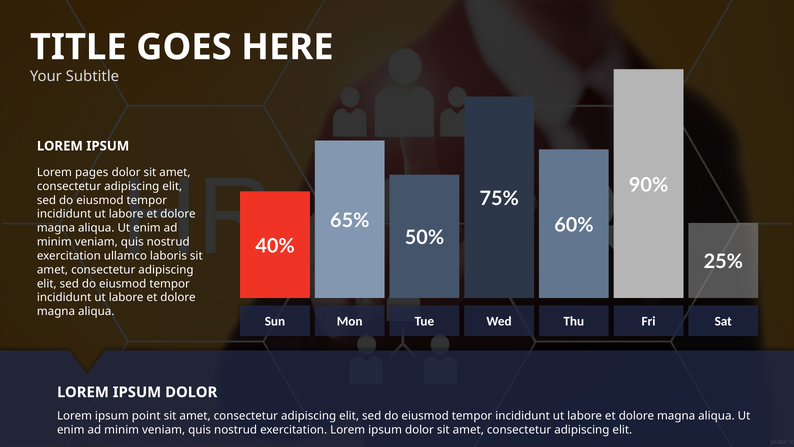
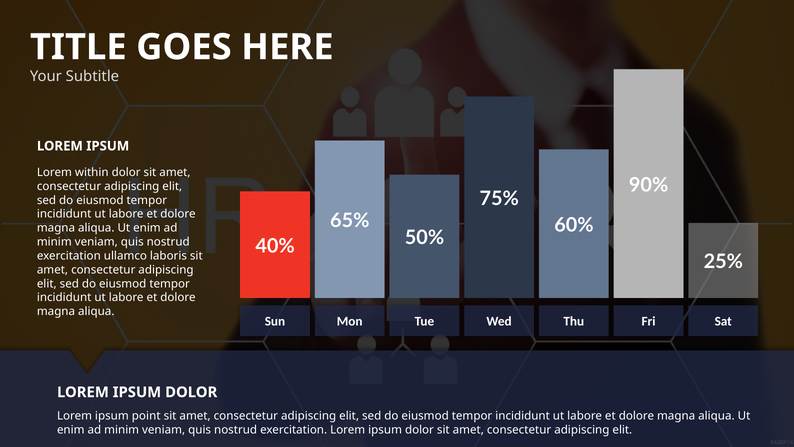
pages: pages -> within (92, 172)
